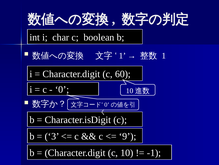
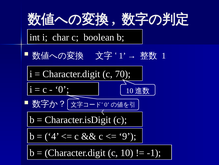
60: 60 -> 70 (123, 74)
3: 3 -> 4 (52, 136)
